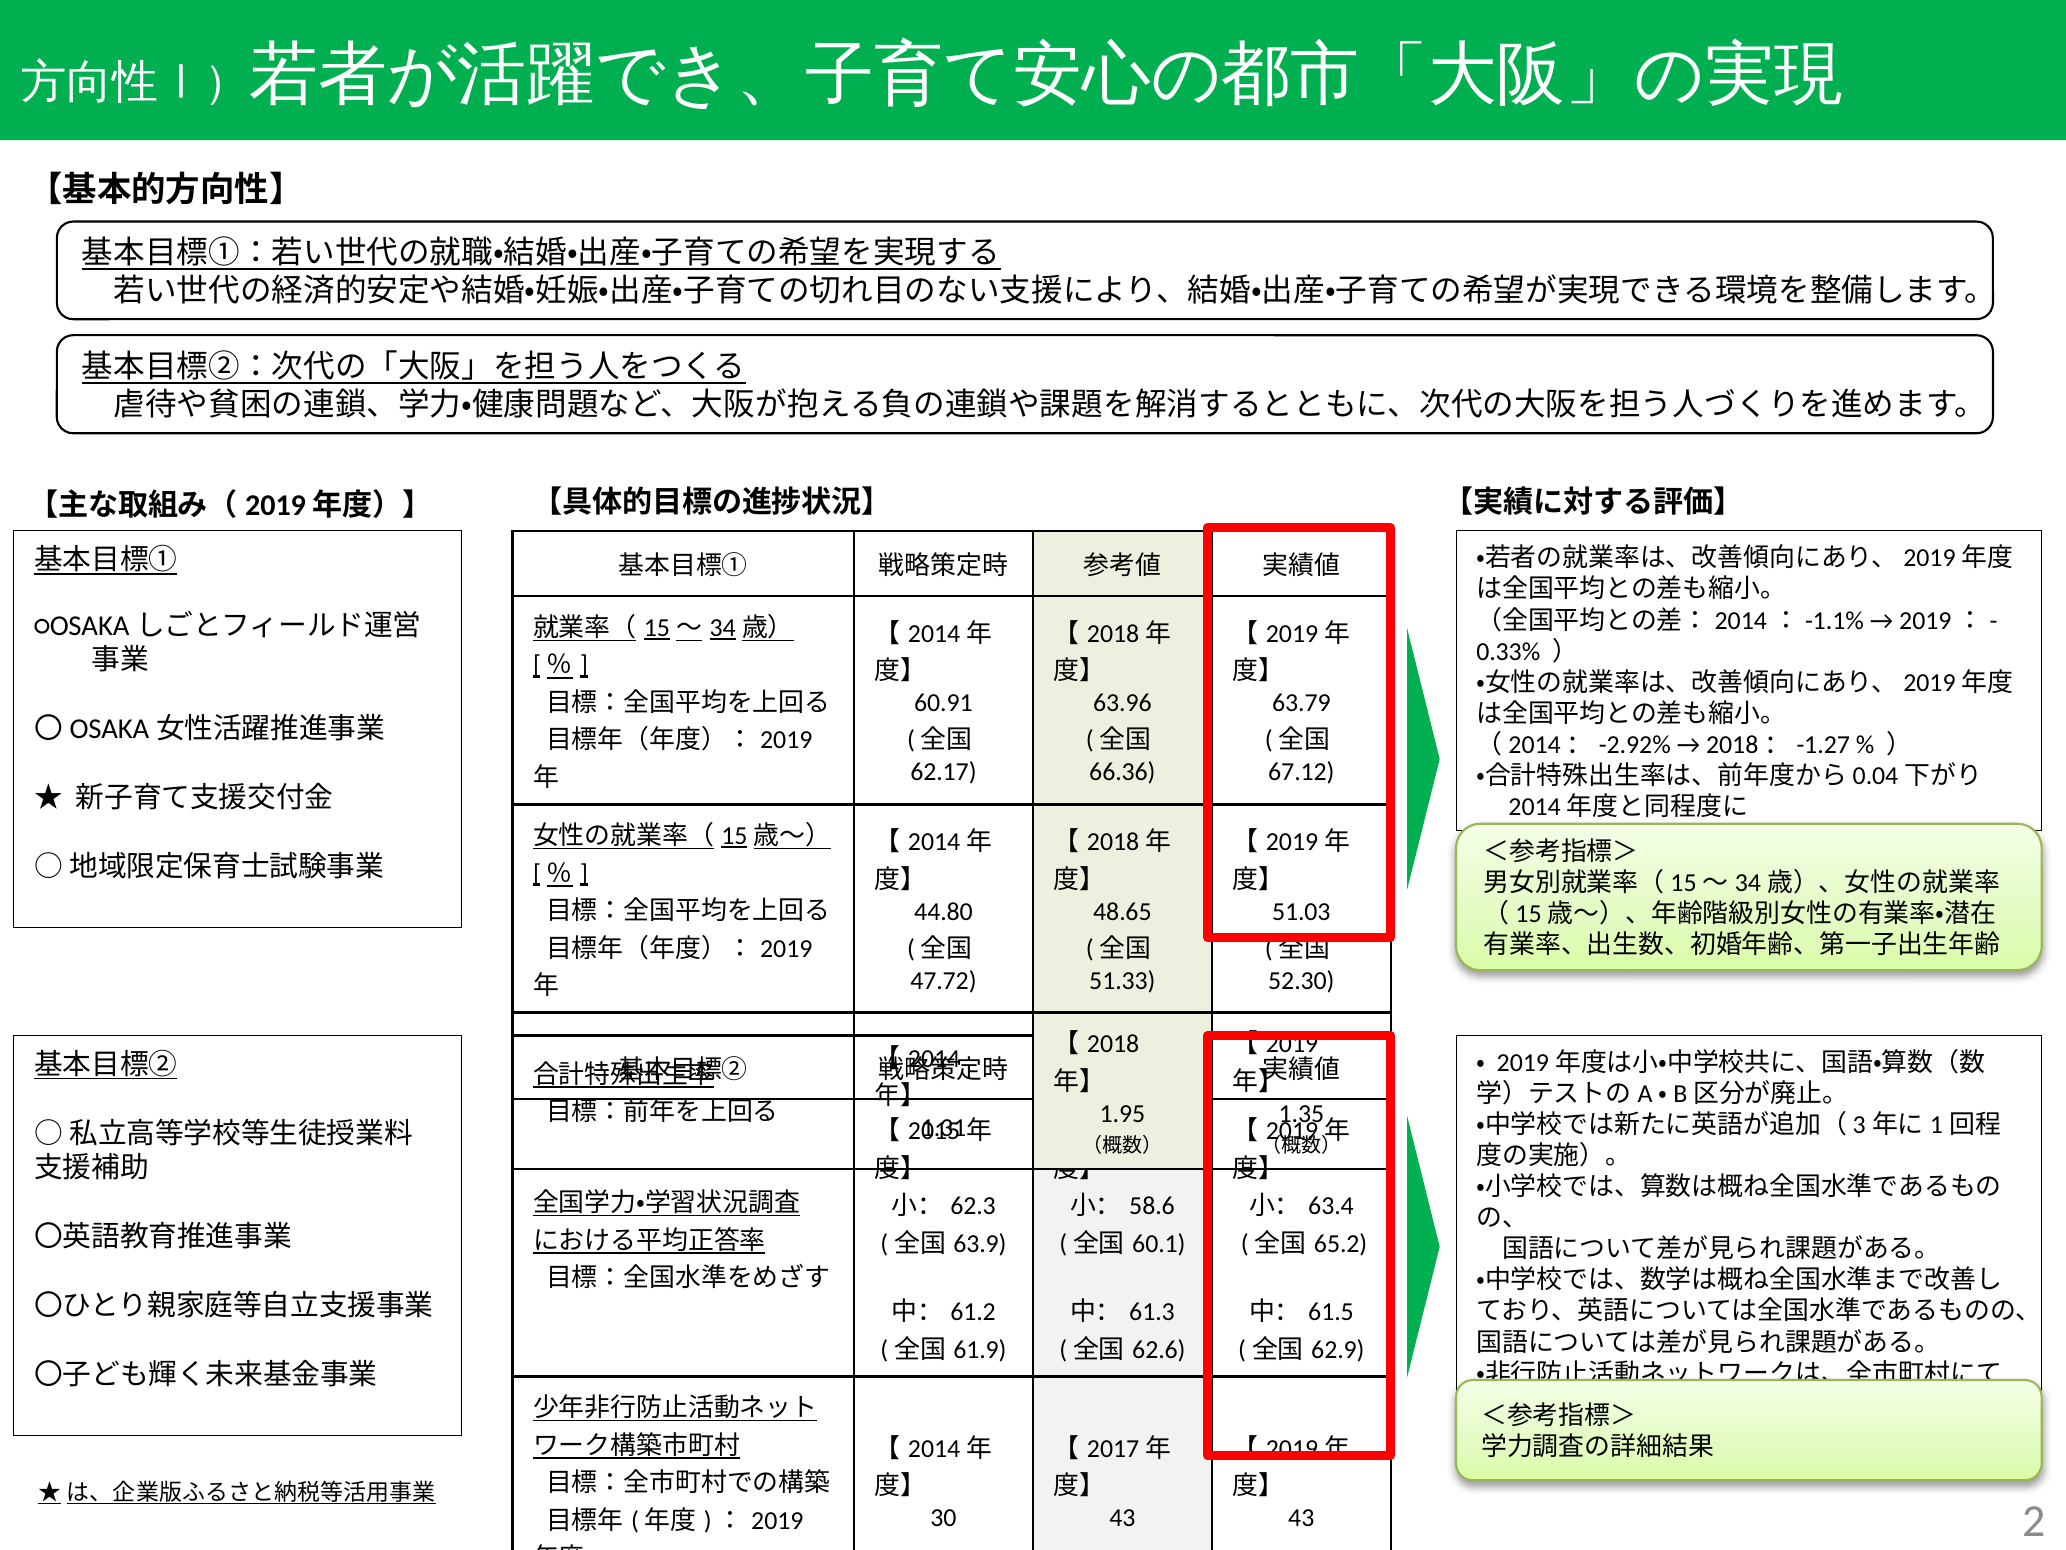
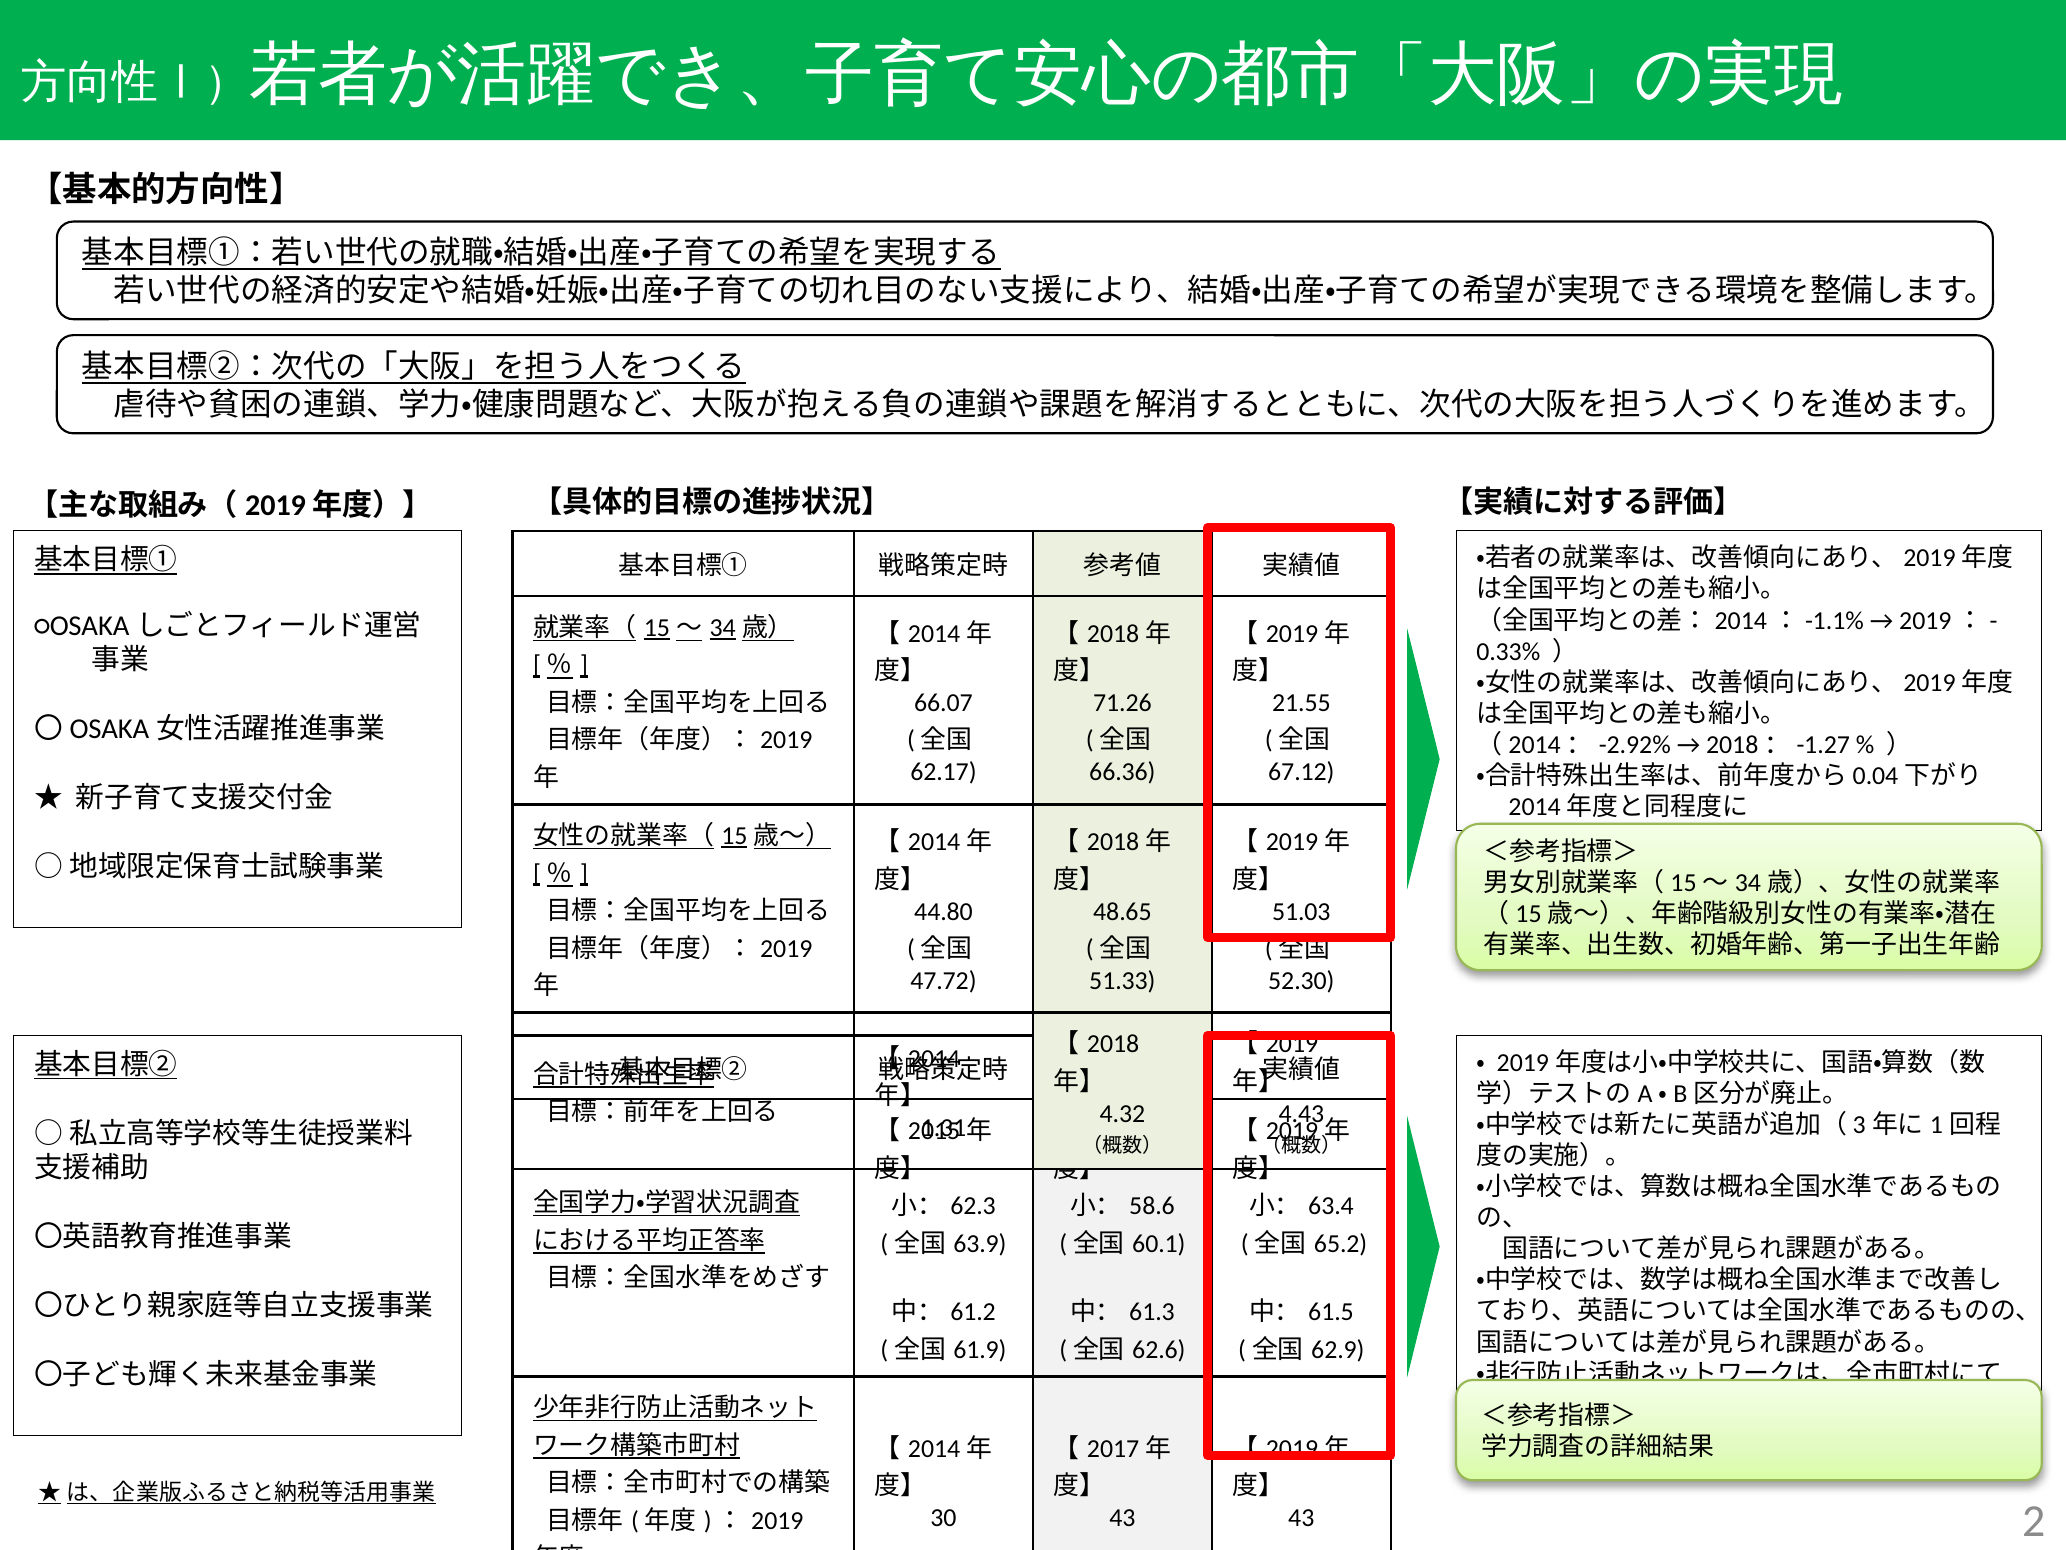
60.91: 60.91 -> 66.07 (943, 703)
63.96: 63.96 -> 71.26 (1122, 703)
63.79: 63.79 -> 21.55 (1301, 703)
1.95: 1.95 -> 4.32 (1122, 1114)
1.35: 1.35 -> 4.43 (1301, 1114)
